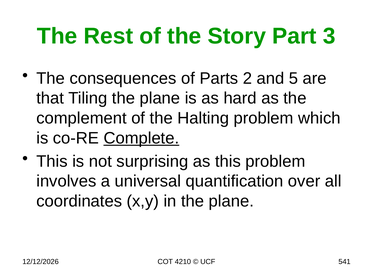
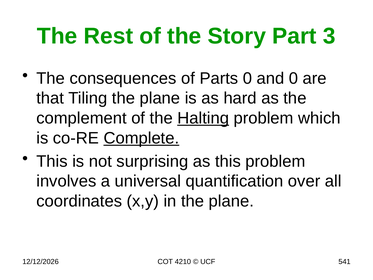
Parts 2: 2 -> 0 (247, 78)
and 5: 5 -> 0 (293, 78)
Halting underline: none -> present (203, 118)
